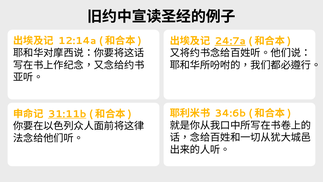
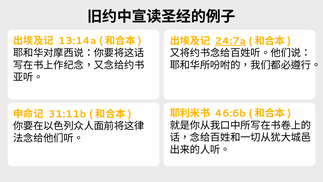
12:14a: 12:14a -> 13:14a (77, 41)
34:6b: 34:6b -> 46:6b (230, 113)
31:11b underline: present -> none (67, 114)
